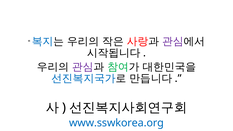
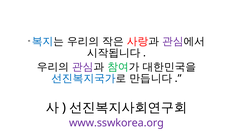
www.sswkorea.org colour: blue -> purple (116, 123)
